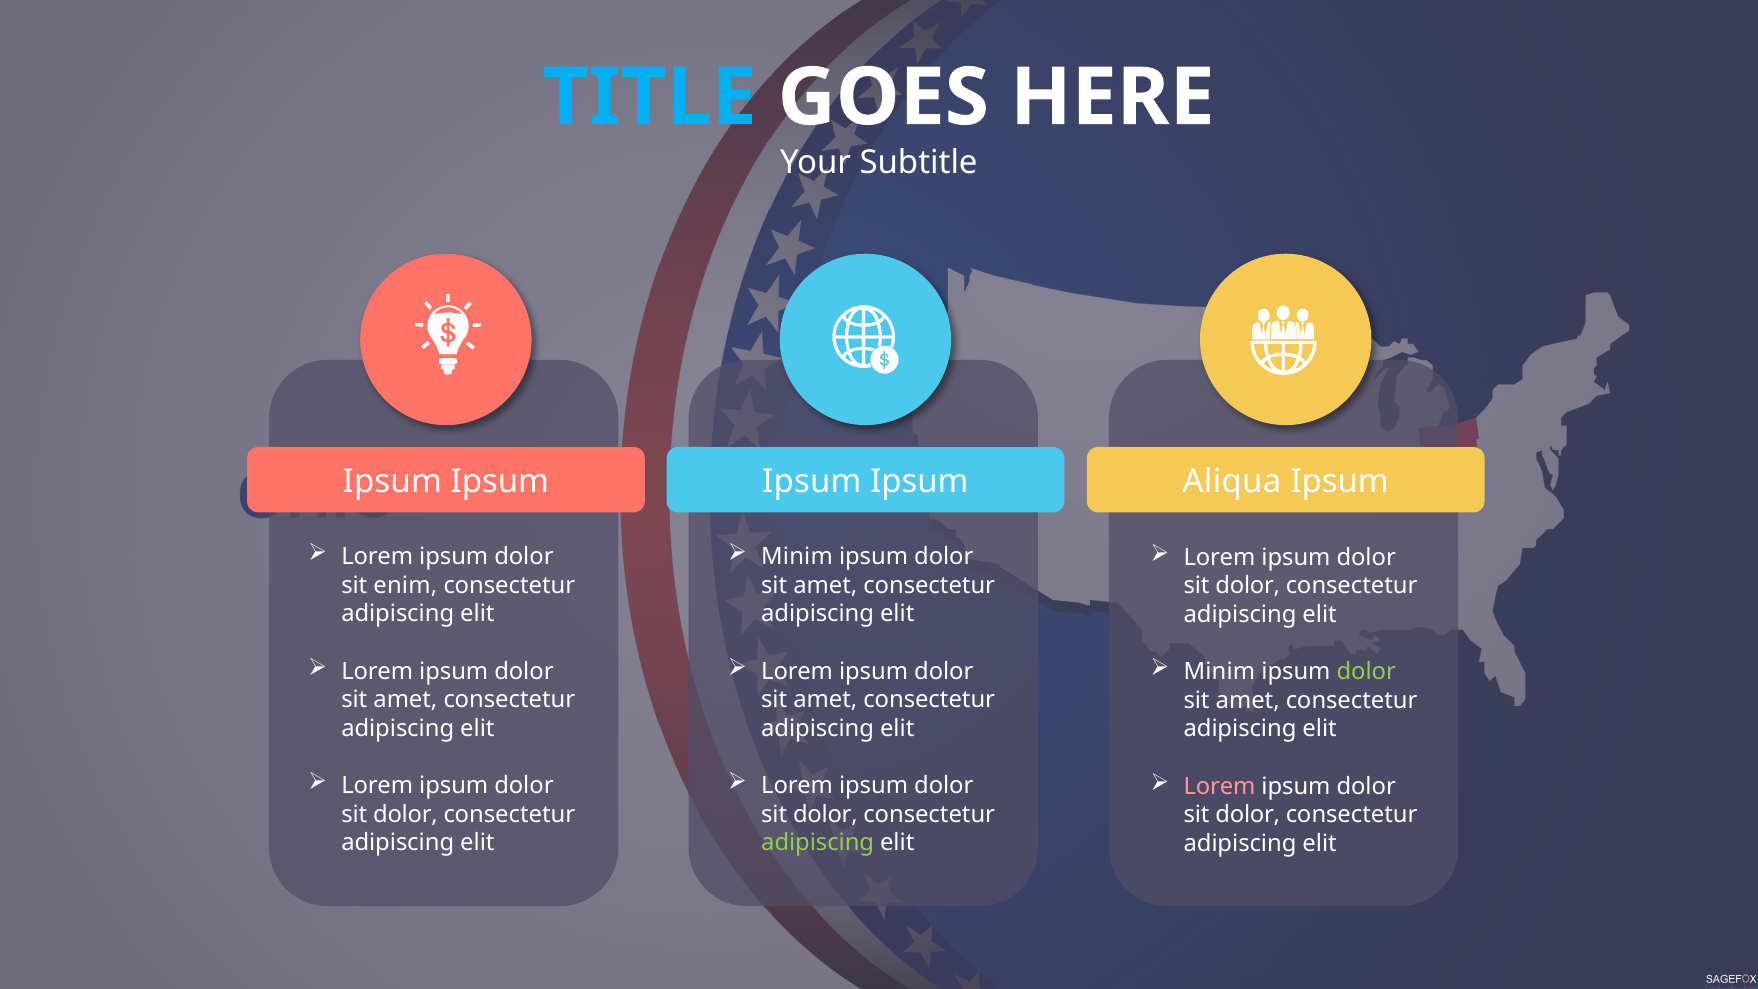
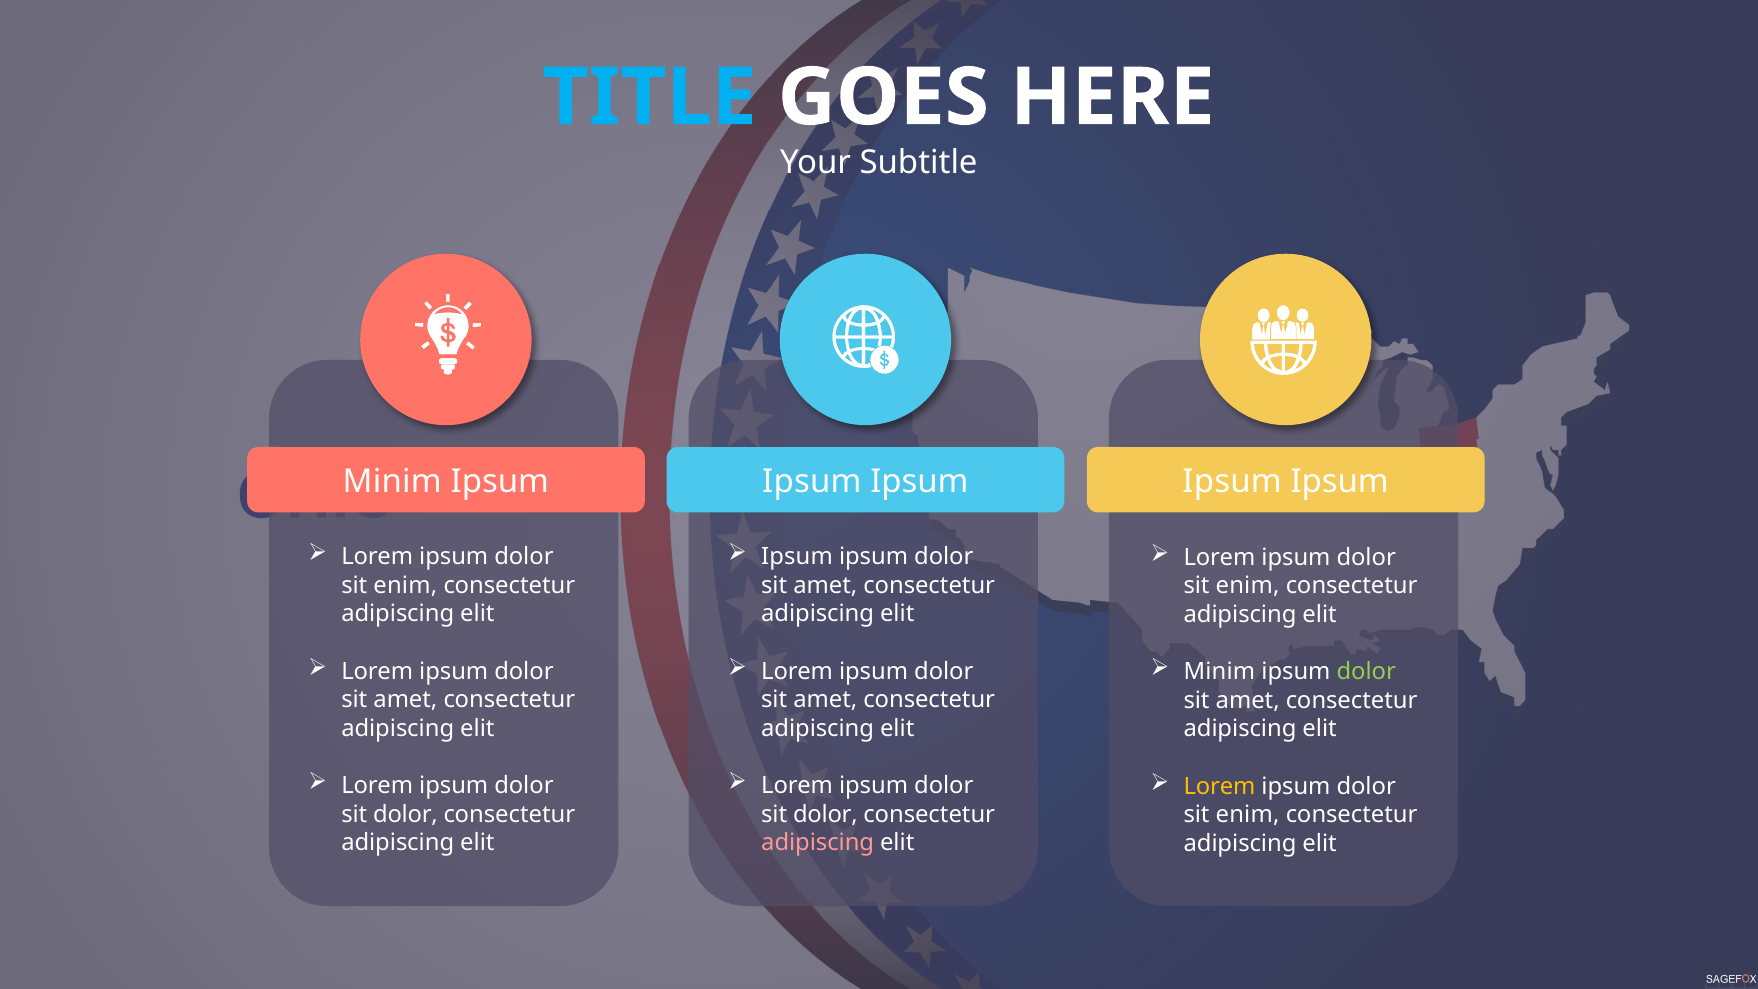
Ipsum: Ipsum -> Minim (392, 482)
Aliqua: Aliqua -> Ipsum (1232, 482)
Minim: Minim -> Ipsum (797, 557)
dolor: dolor -> enim (1248, 586)
Lorem colour: pink -> yellow (1220, 786)
dolor: dolor -> enim (1248, 815)
adipiscing colour: light green -> pink (818, 843)
